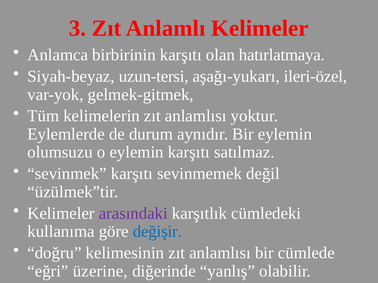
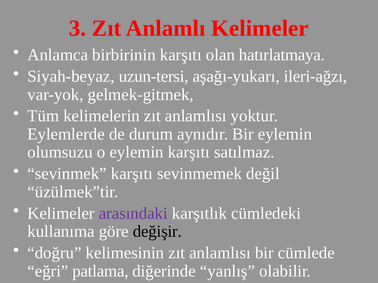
ileri-özel: ileri-özel -> ileri-ağzı (315, 76)
değişir colour: blue -> black (157, 232)
üzerine: üzerine -> patlama (100, 271)
